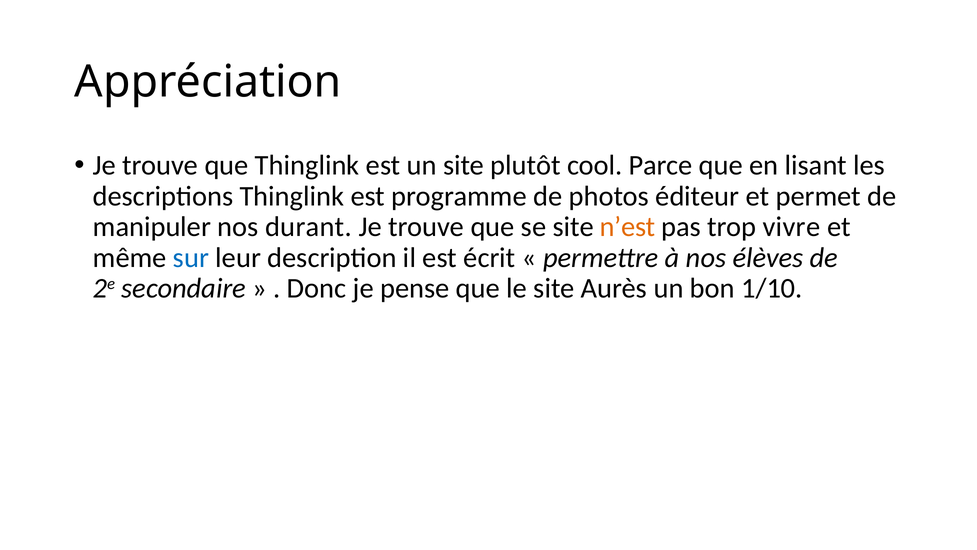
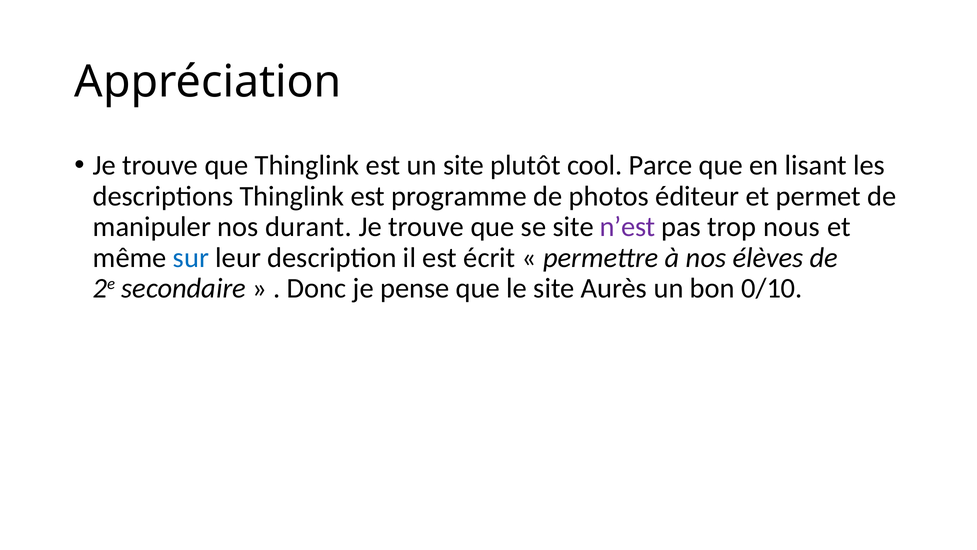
n’est colour: orange -> purple (628, 227)
vivre: vivre -> nous (792, 227)
1/10: 1/10 -> 0/10 (772, 288)
